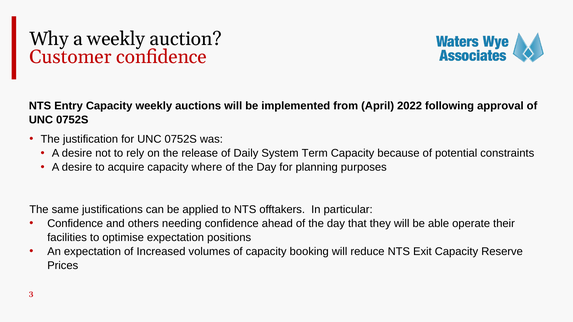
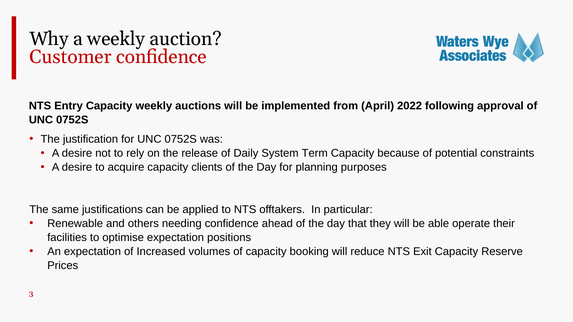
where: where -> clients (207, 167)
Confidence: Confidence -> Renewable (75, 224)
